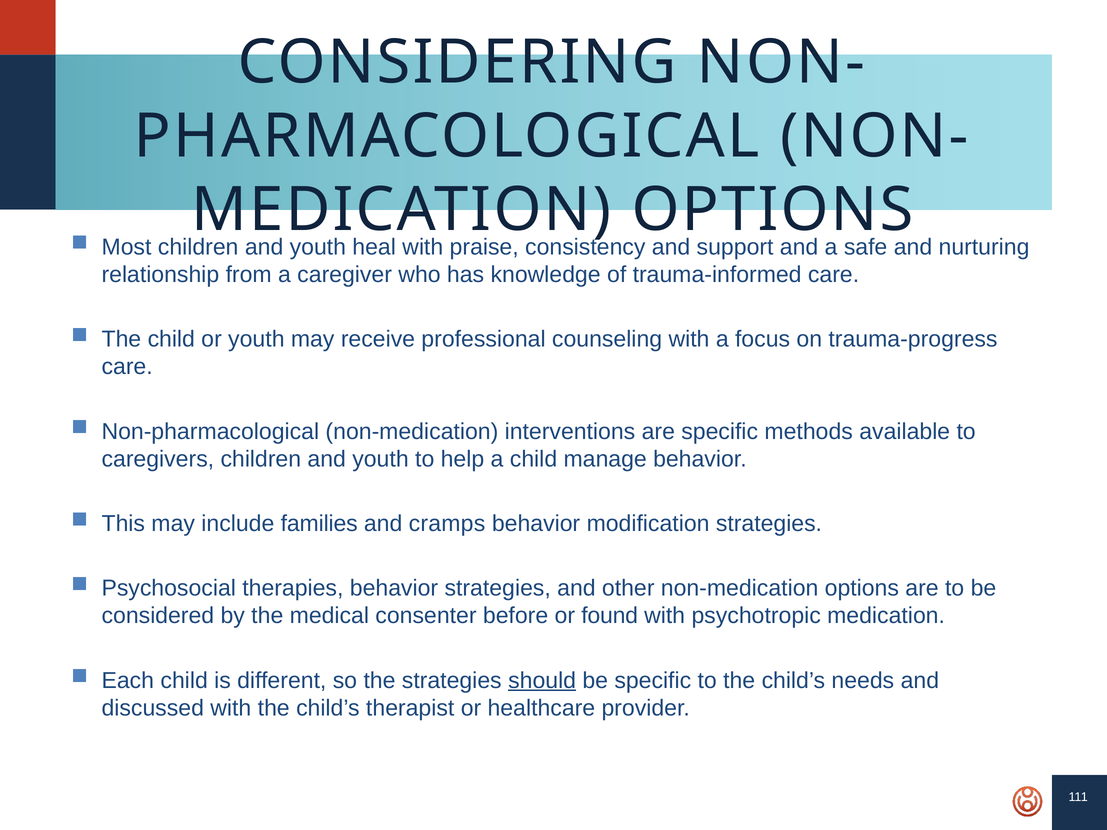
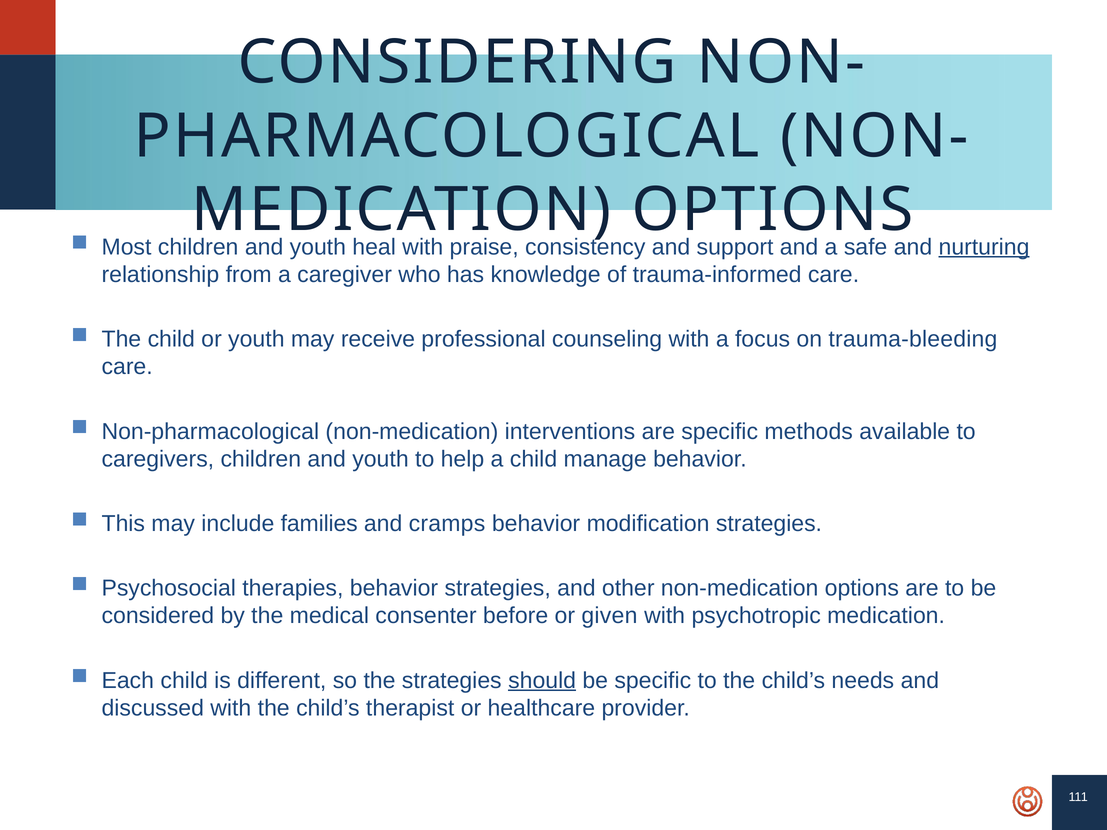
nurturing underline: none -> present (984, 247)
trauma-progress: trauma-progress -> trauma-bleeding (913, 339)
found: found -> given (609, 616)
